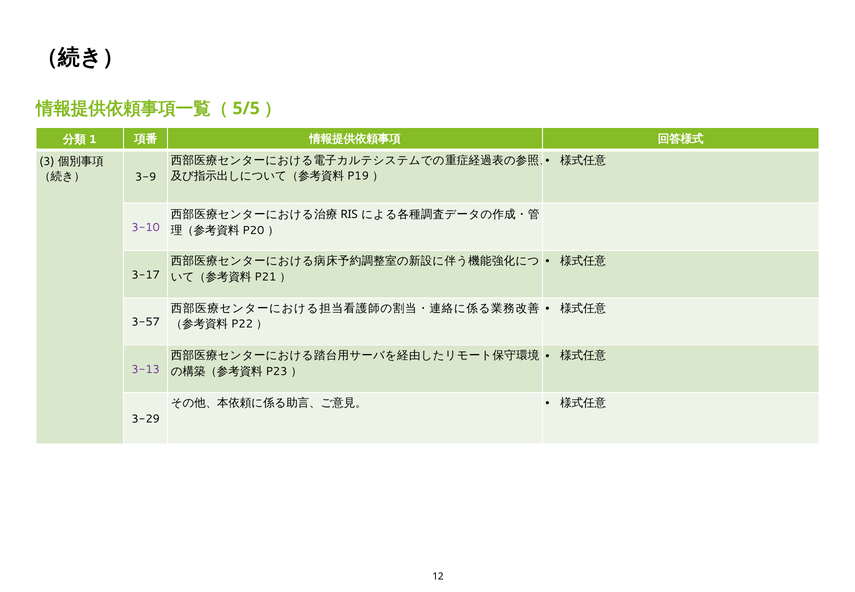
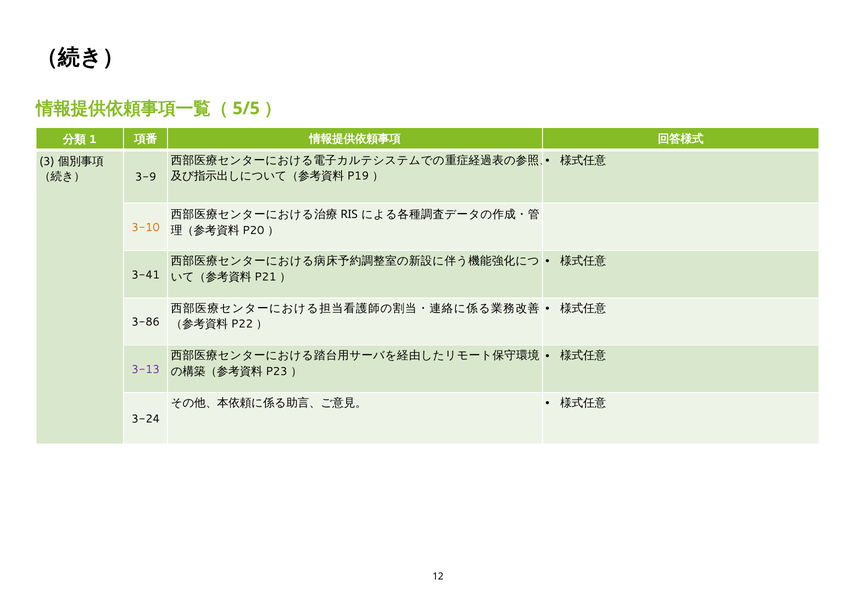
3-10 colour: purple -> orange (146, 227)
3-17: 3-17 -> 3-41 (146, 275)
3-57: 3-57 -> 3-86 (146, 322)
3-29: 3-29 -> 3-24 (146, 419)
